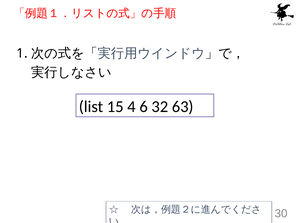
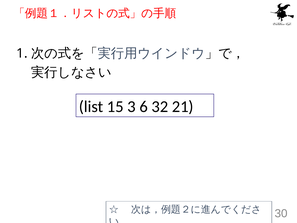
4: 4 -> 3 (132, 106)
63: 63 -> 21 (183, 106)
